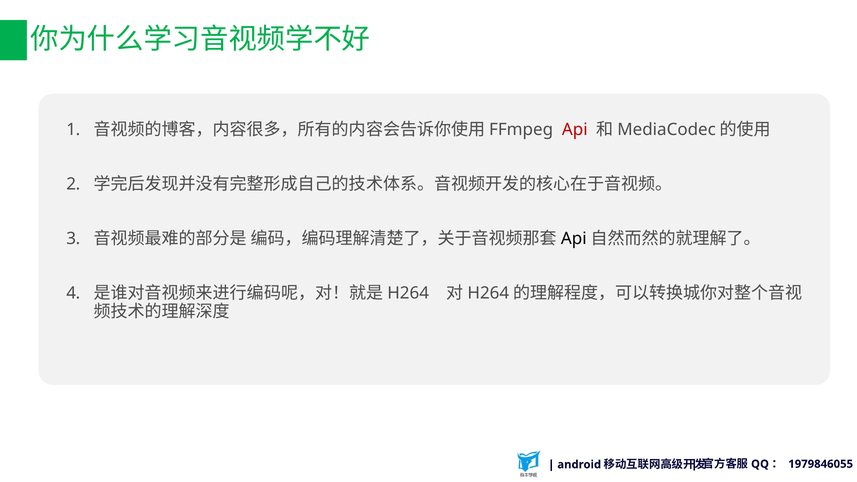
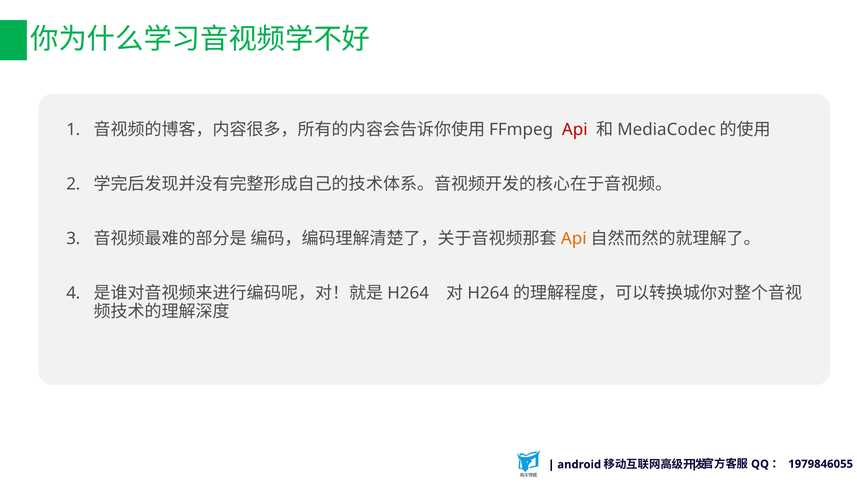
Api colour: black -> orange (574, 239)
